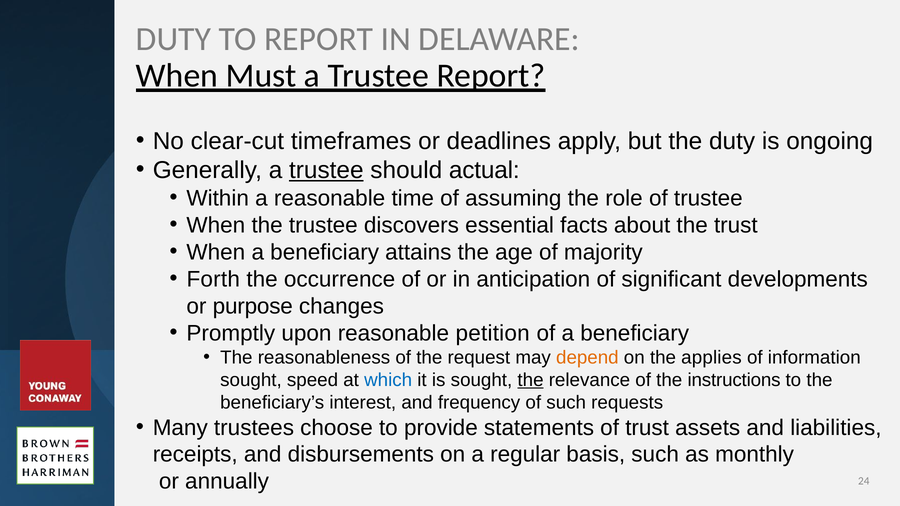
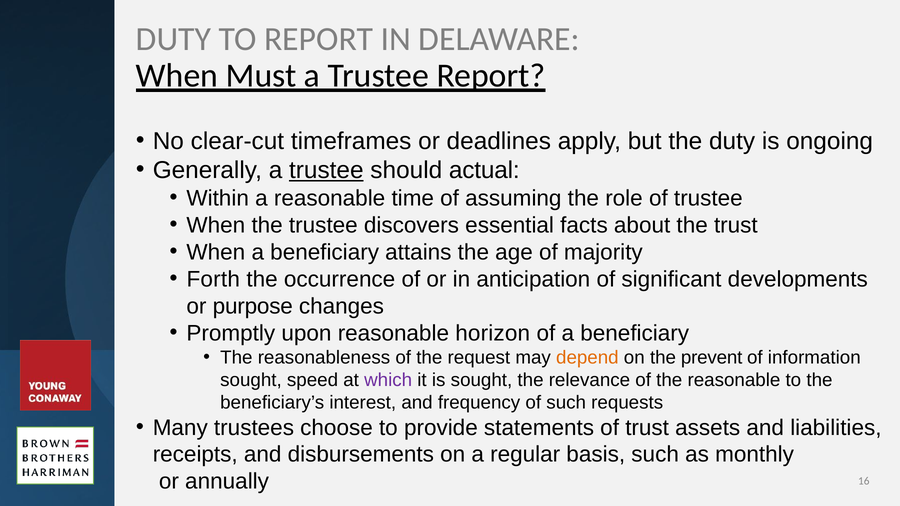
petition: petition -> horizon (493, 333)
applies: applies -> prevent (712, 358)
which colour: blue -> purple (388, 380)
the underline: present -> none (531, 380)
the instructions: instructions -> reasonable (734, 380)
24: 24 -> 16 (864, 481)
